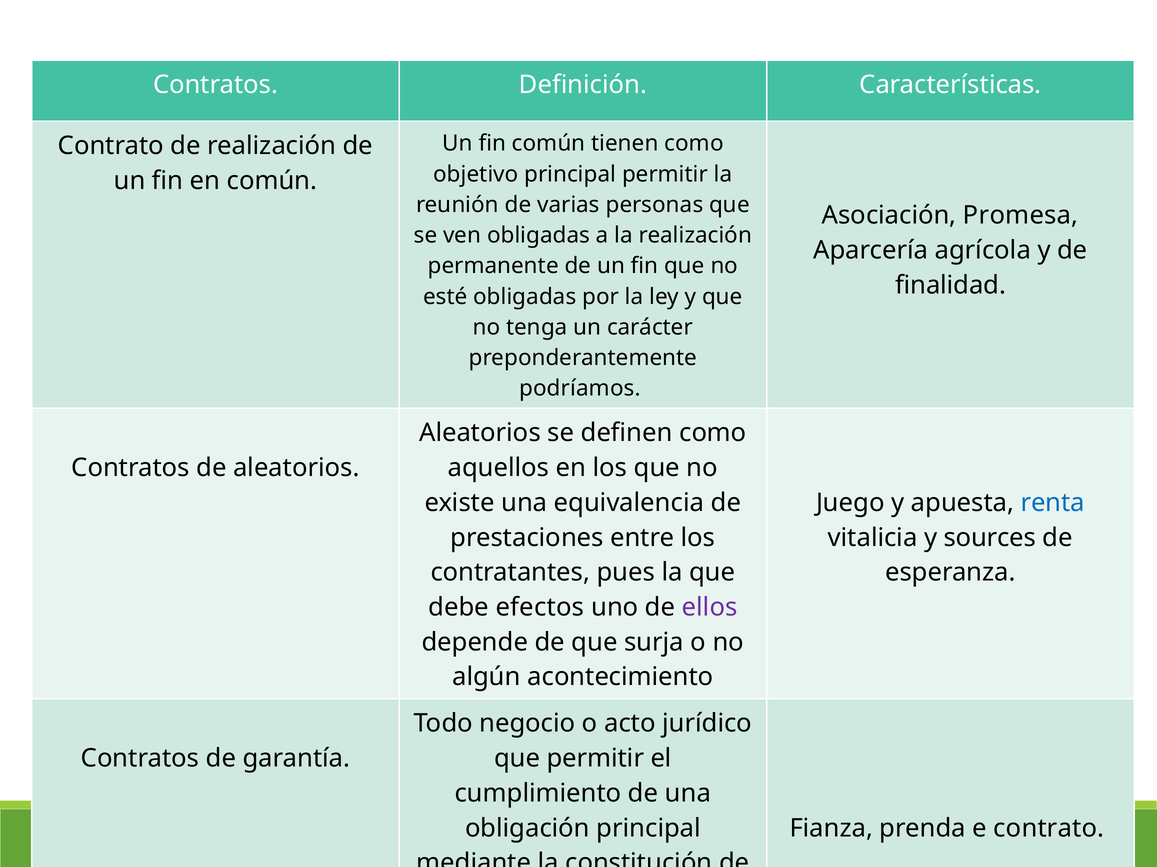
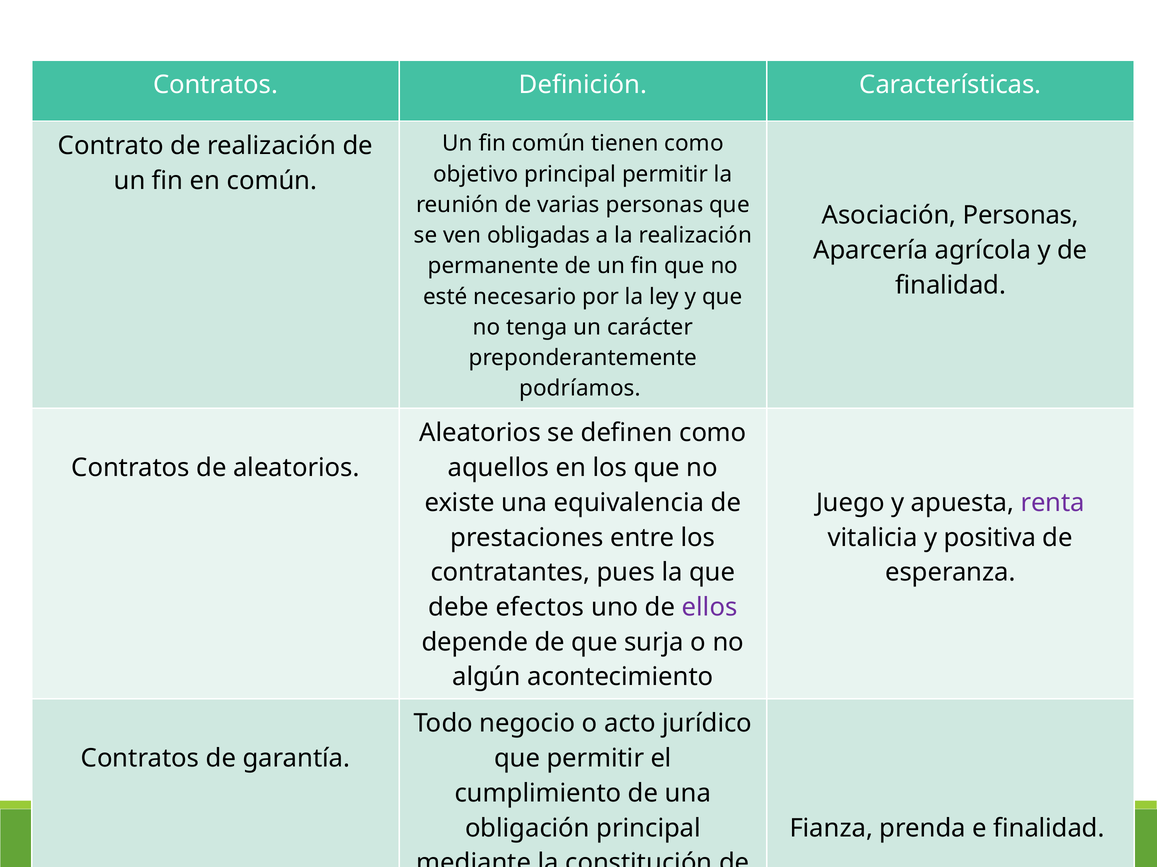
Asociación Promesa: Promesa -> Personas (1021, 216)
esté obligadas: obligadas -> necesario (525, 297)
renta colour: blue -> purple (1053, 503)
sources: sources -> positiva (990, 538)
e contrato: contrato -> finalidad (1049, 829)
